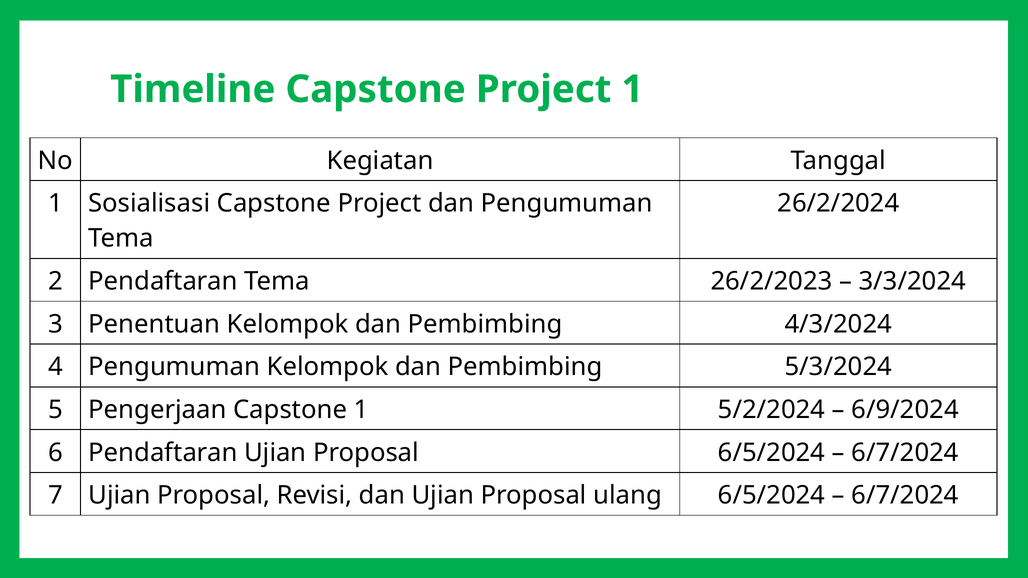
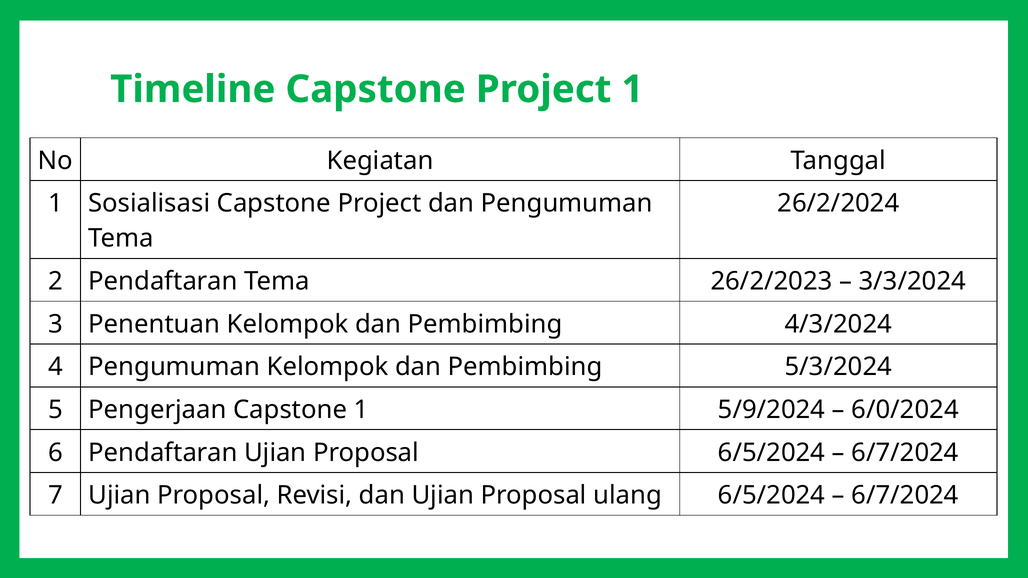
5/2/2024: 5/2/2024 -> 5/9/2024 (772, 410)
6/9/2024: 6/9/2024 -> 6/0/2024 (905, 410)
